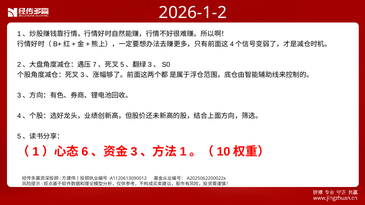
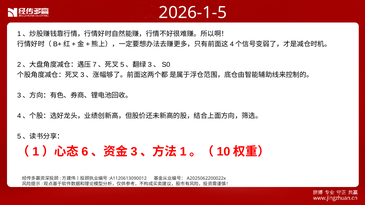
2026-1-2: 2026-1-2 -> 2026-1-5 (193, 13)
